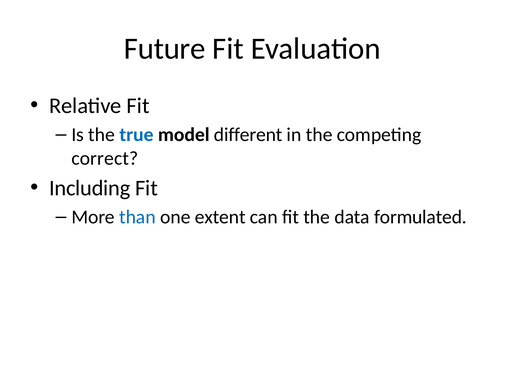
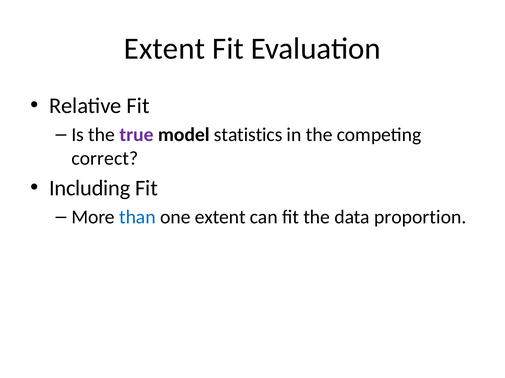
Future: Future -> Extent (164, 49)
true colour: blue -> purple (136, 135)
different: different -> statistics (248, 135)
formulated: formulated -> proportion (420, 217)
